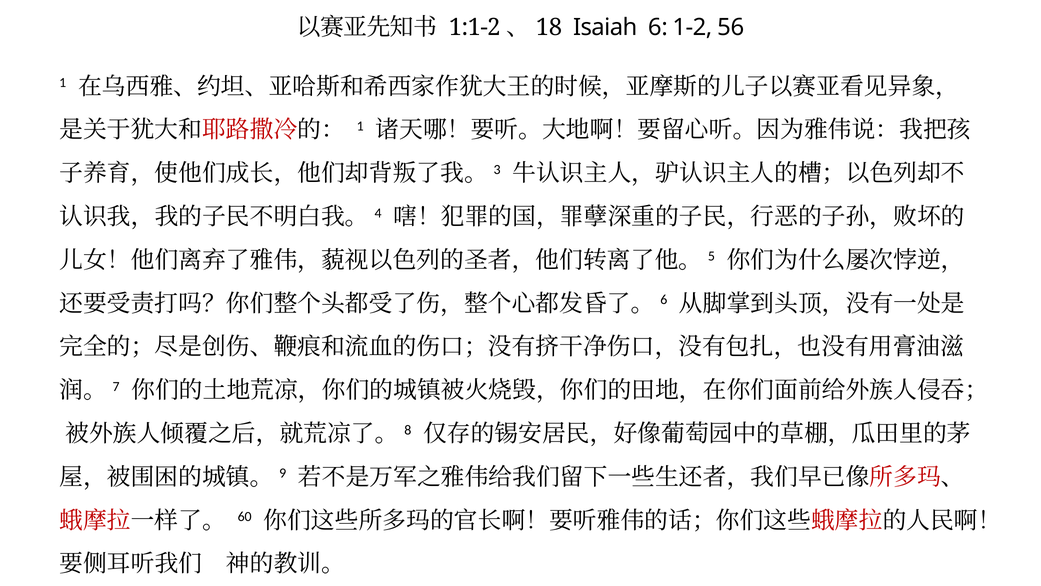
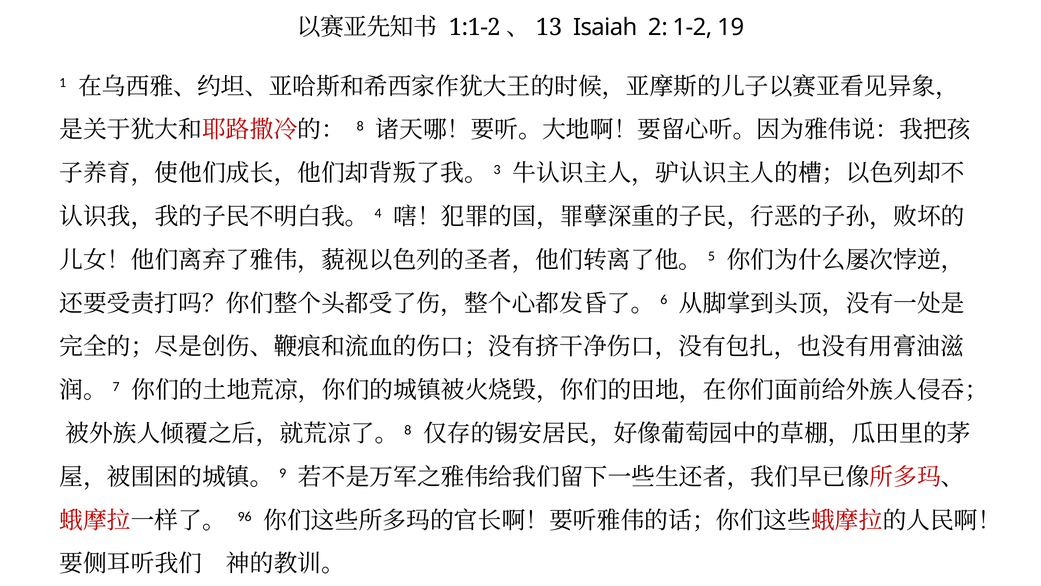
18: 18 -> 13 (549, 27)
6: 6 -> 2 (658, 27)
56: 56 -> 19 (731, 27)
1: 1 -> 8 (360, 126)
60: 60 -> 96 (245, 516)
